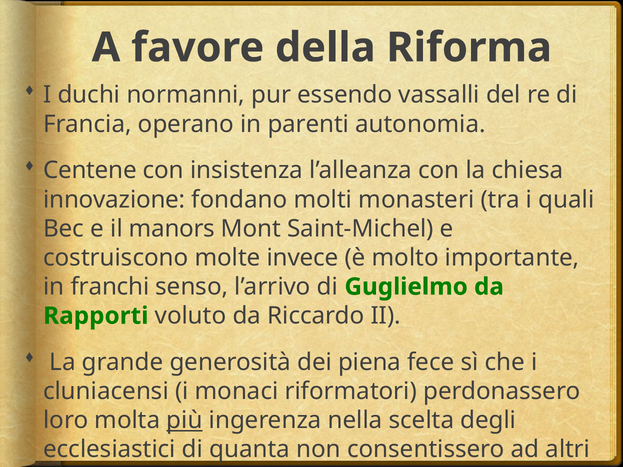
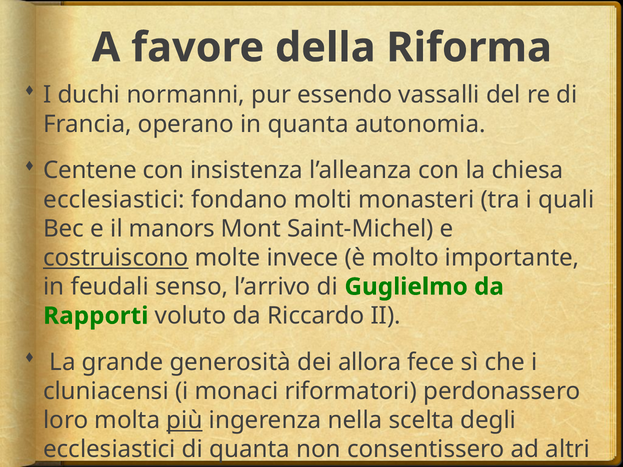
in parenti: parenti -> quanta (308, 124)
innovazione: innovazione -> ecclesiastici (114, 200)
costruiscono underline: none -> present (116, 258)
franchi: franchi -> feudali (110, 287)
piena: piena -> allora (370, 362)
